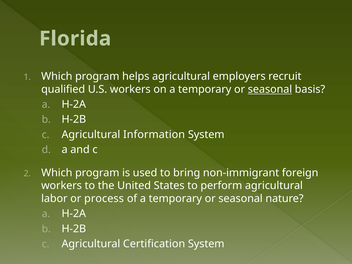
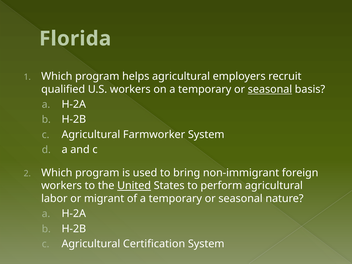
Information: Information -> Farmworker (154, 134)
United underline: none -> present (134, 186)
process: process -> migrant (104, 199)
